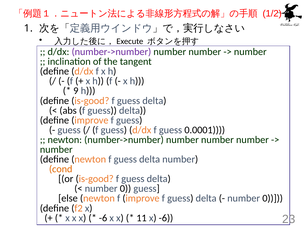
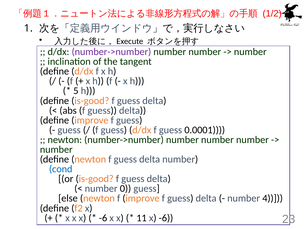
9: 9 -> 5 (76, 91)
cond colour: orange -> blue (61, 169)
0: 0 -> 4 (273, 198)
